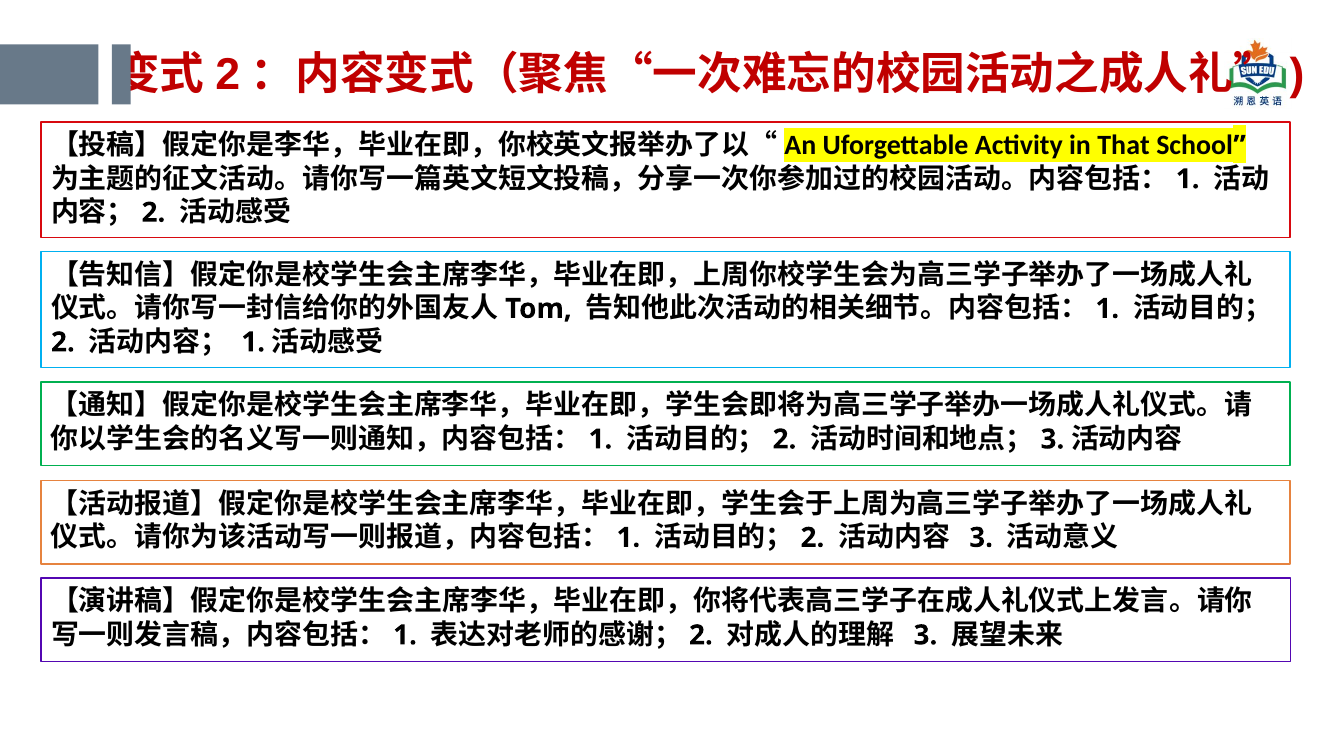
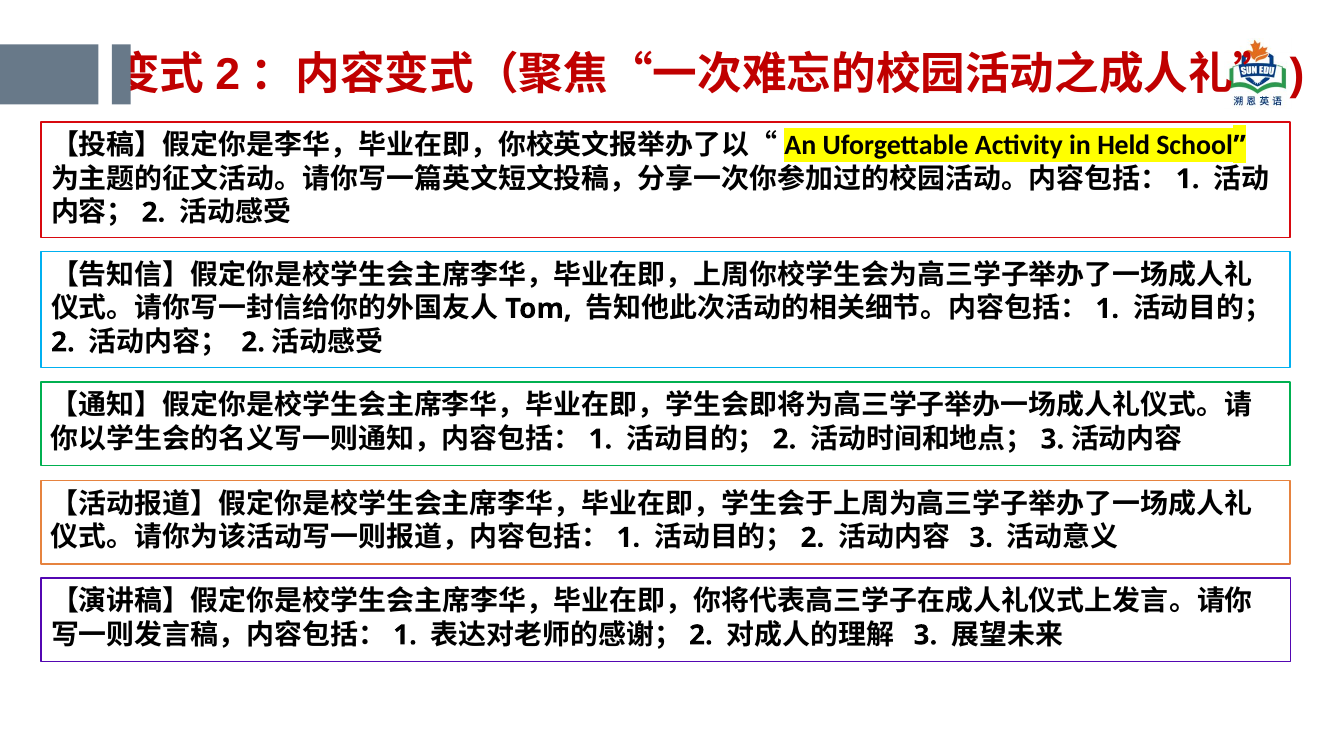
That: That -> Held (1124, 146)
1: 1 -> 2 (253, 342)
